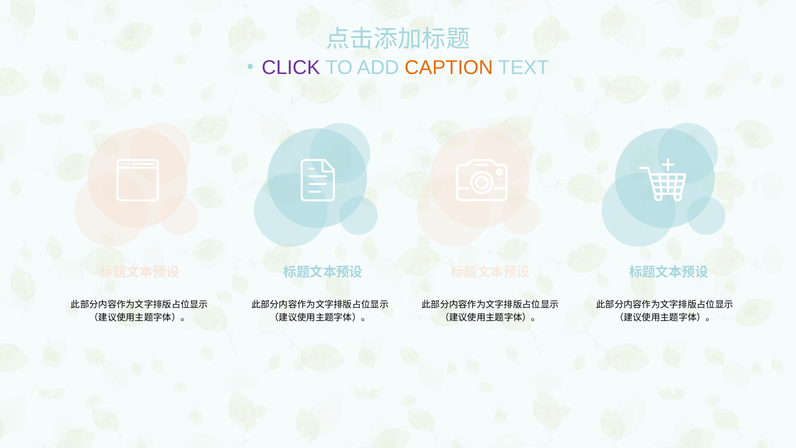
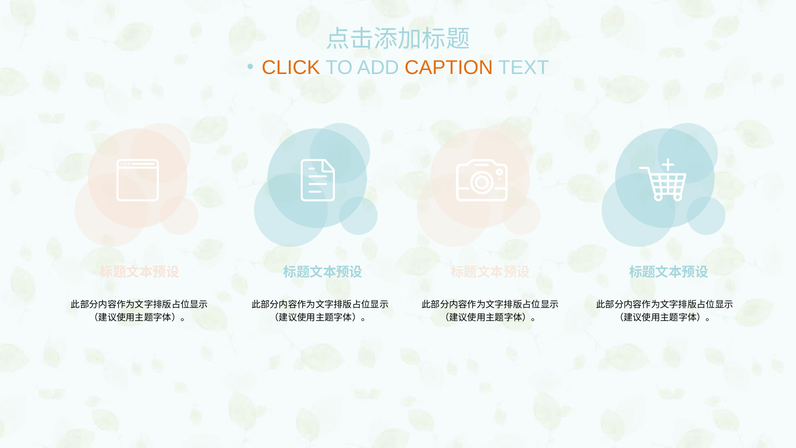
CLICK colour: purple -> orange (291, 67)
